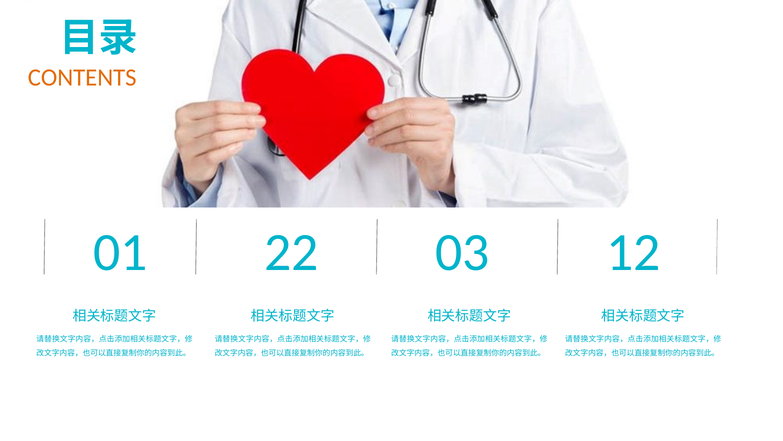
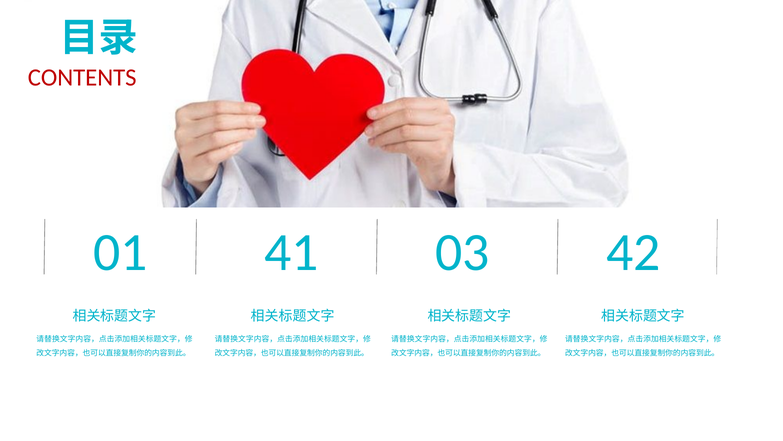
CONTENTS colour: orange -> red (82, 78)
22: 22 -> 41 (291, 252)
12: 12 -> 42 (633, 252)
